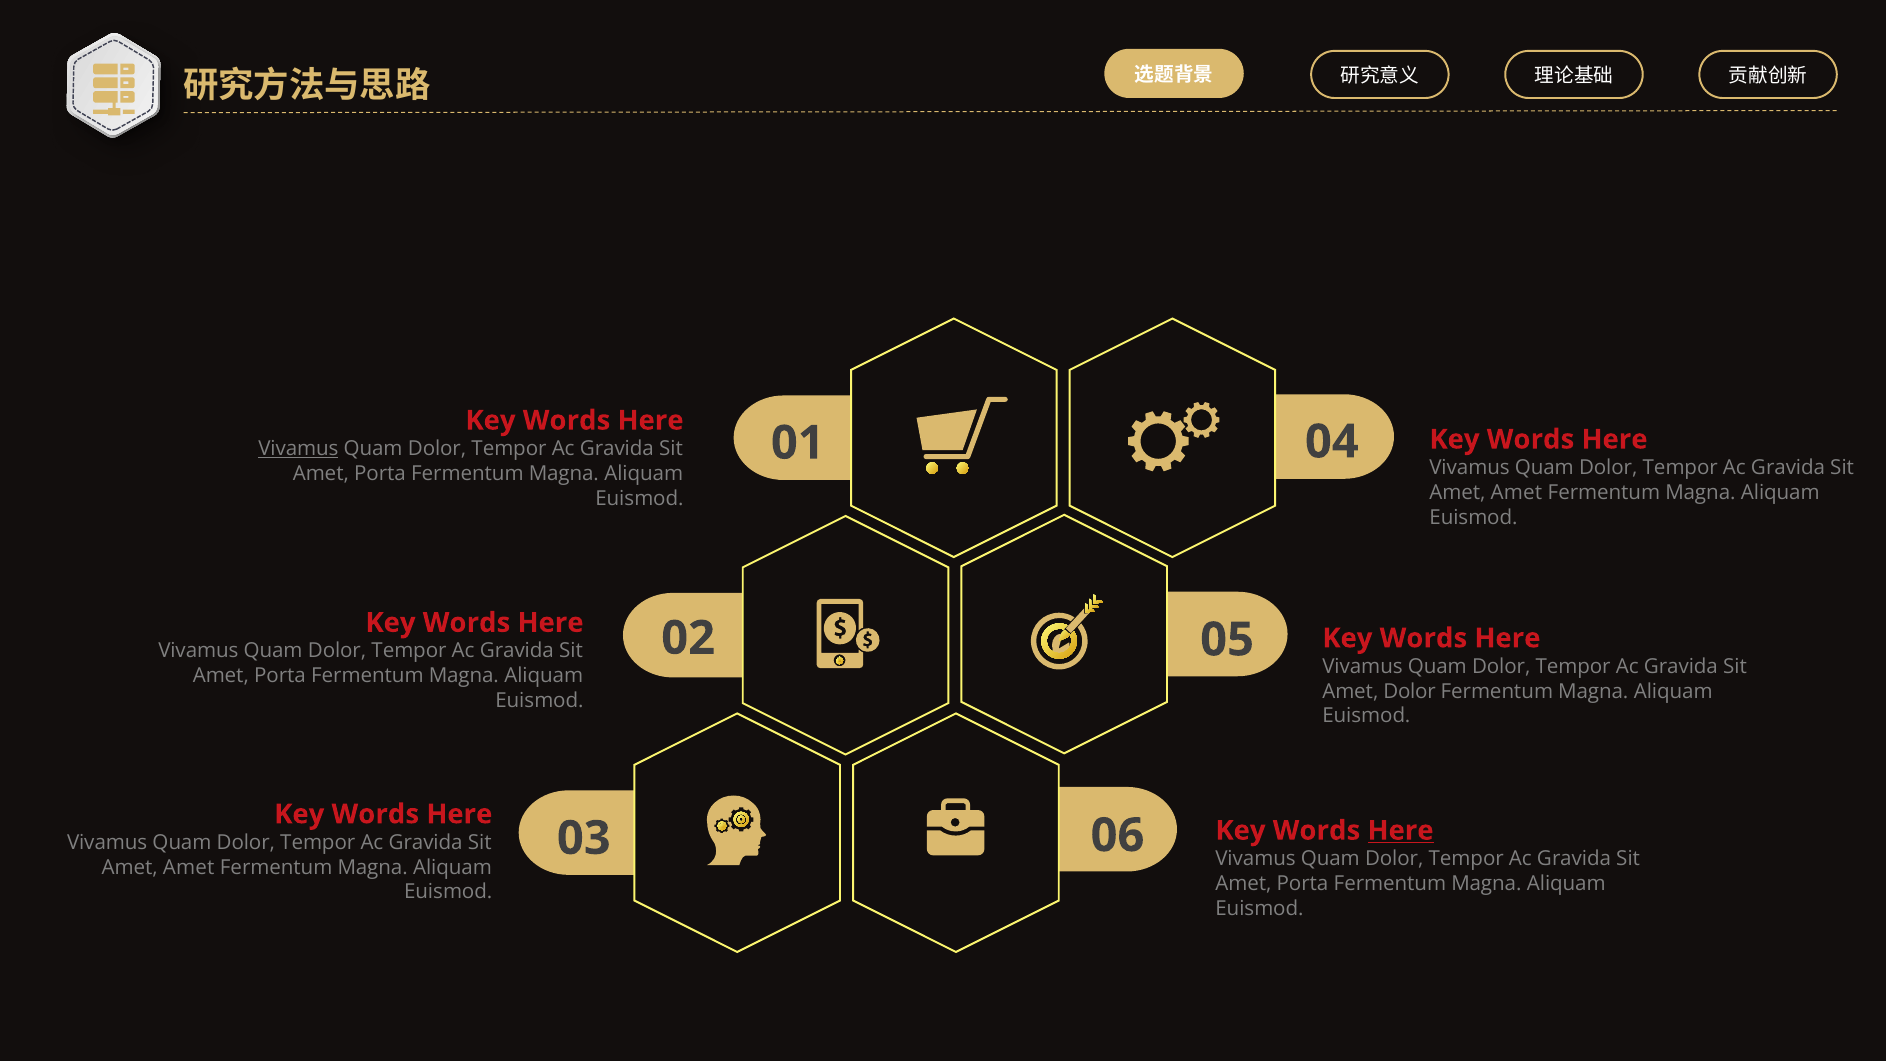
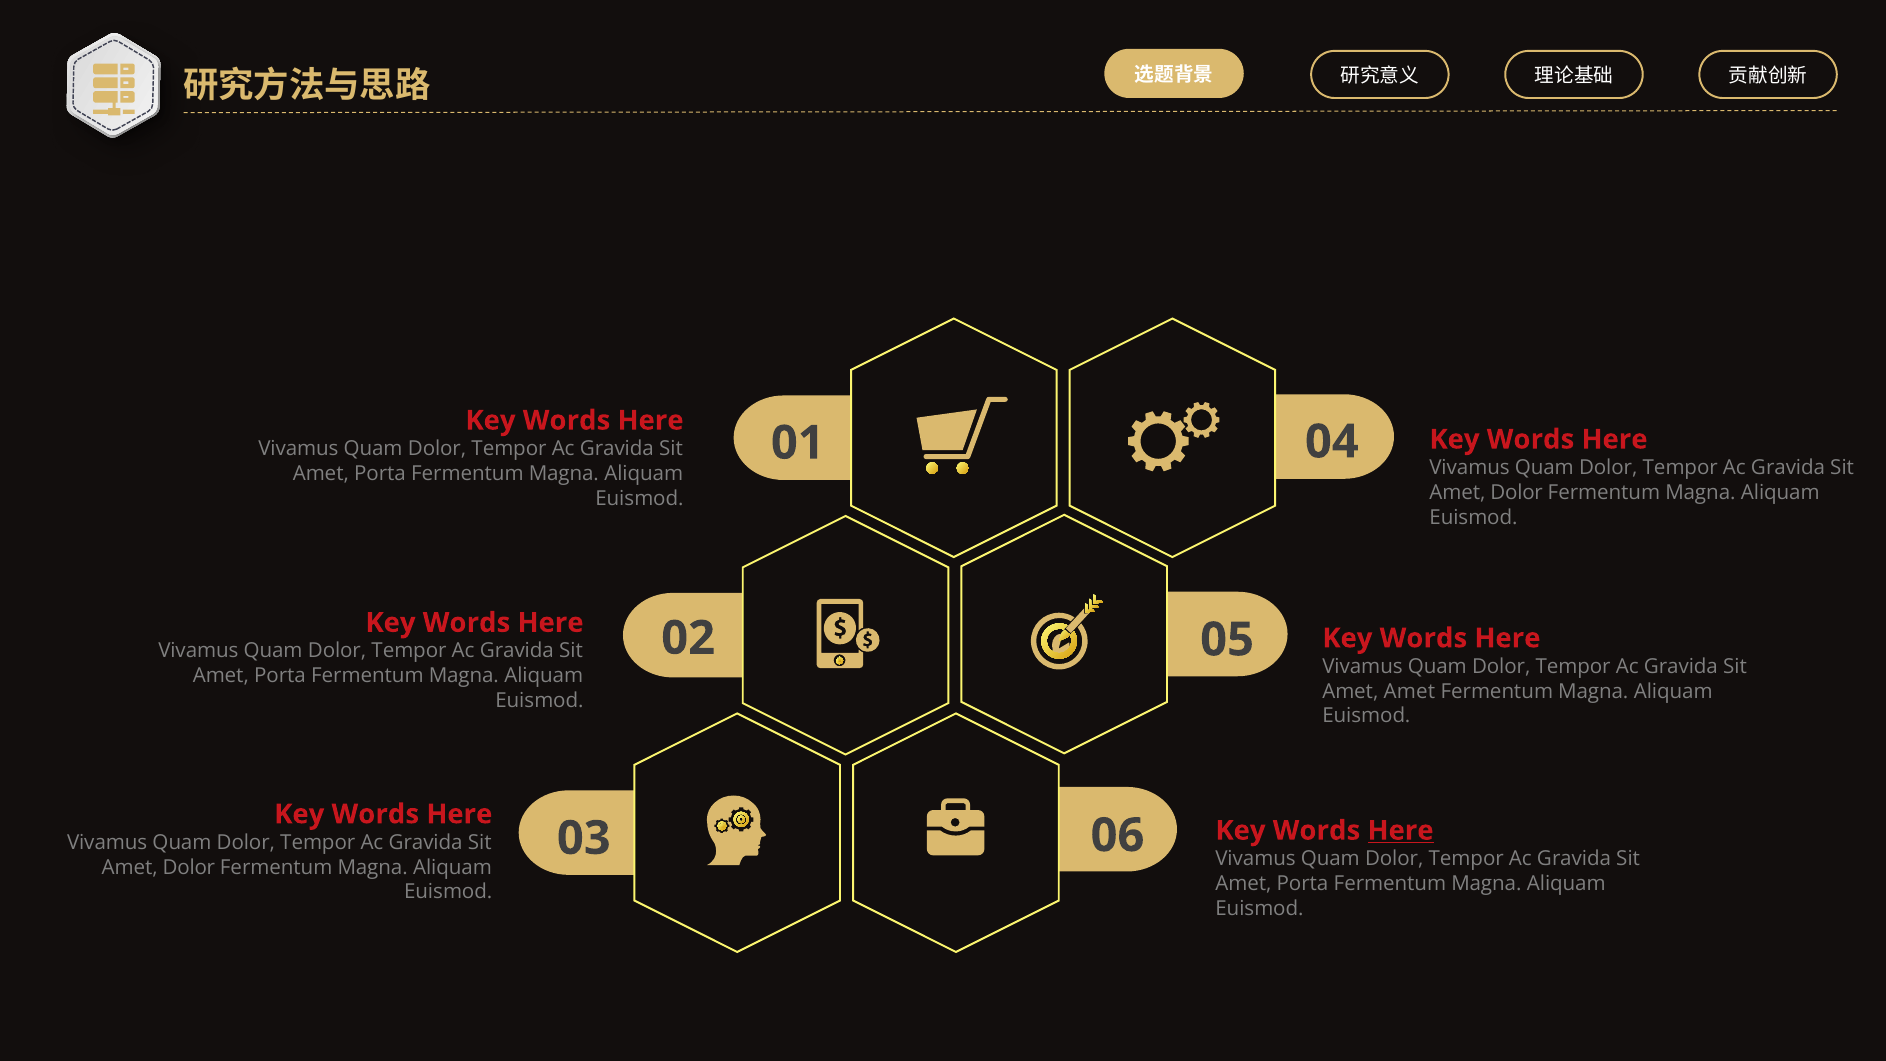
Vivamus underline: present -> none (298, 449)
Amet: Amet -> Dolor (1517, 493)
Amet Dolor: Dolor -> Amet (1409, 691)
Amet: Amet -> Dolor (189, 867)
